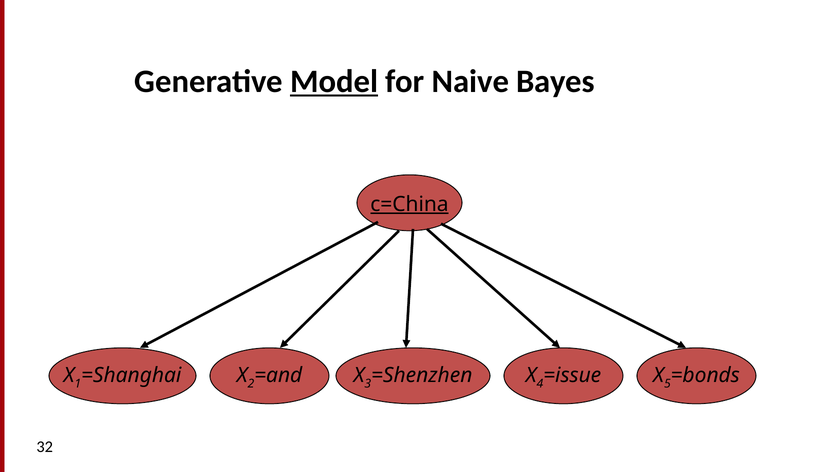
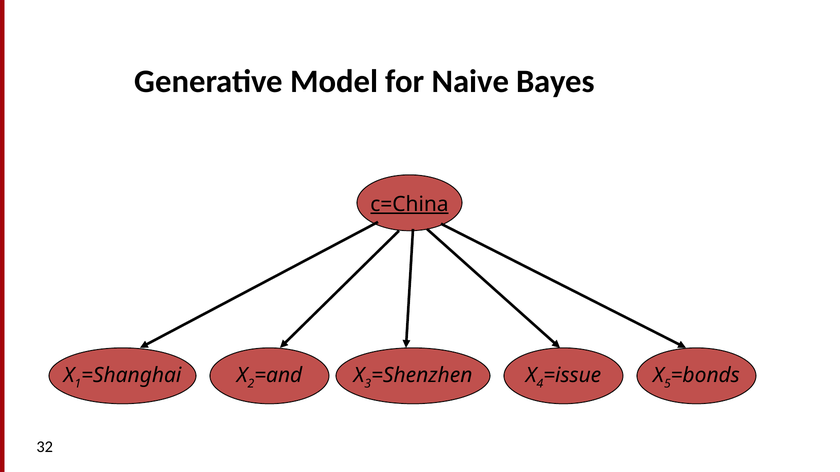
Model underline: present -> none (334, 82)
